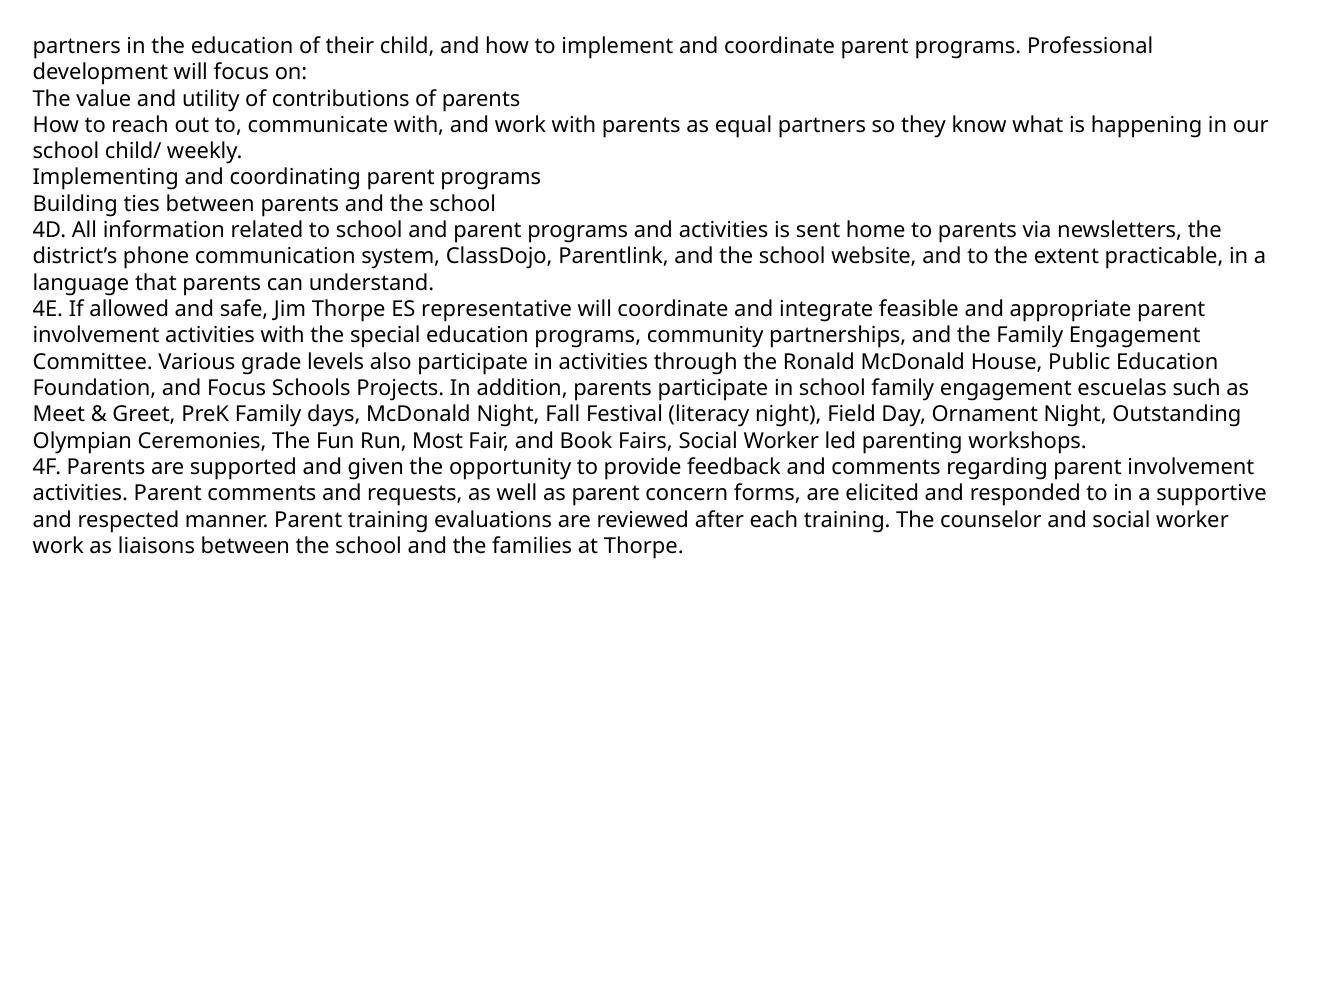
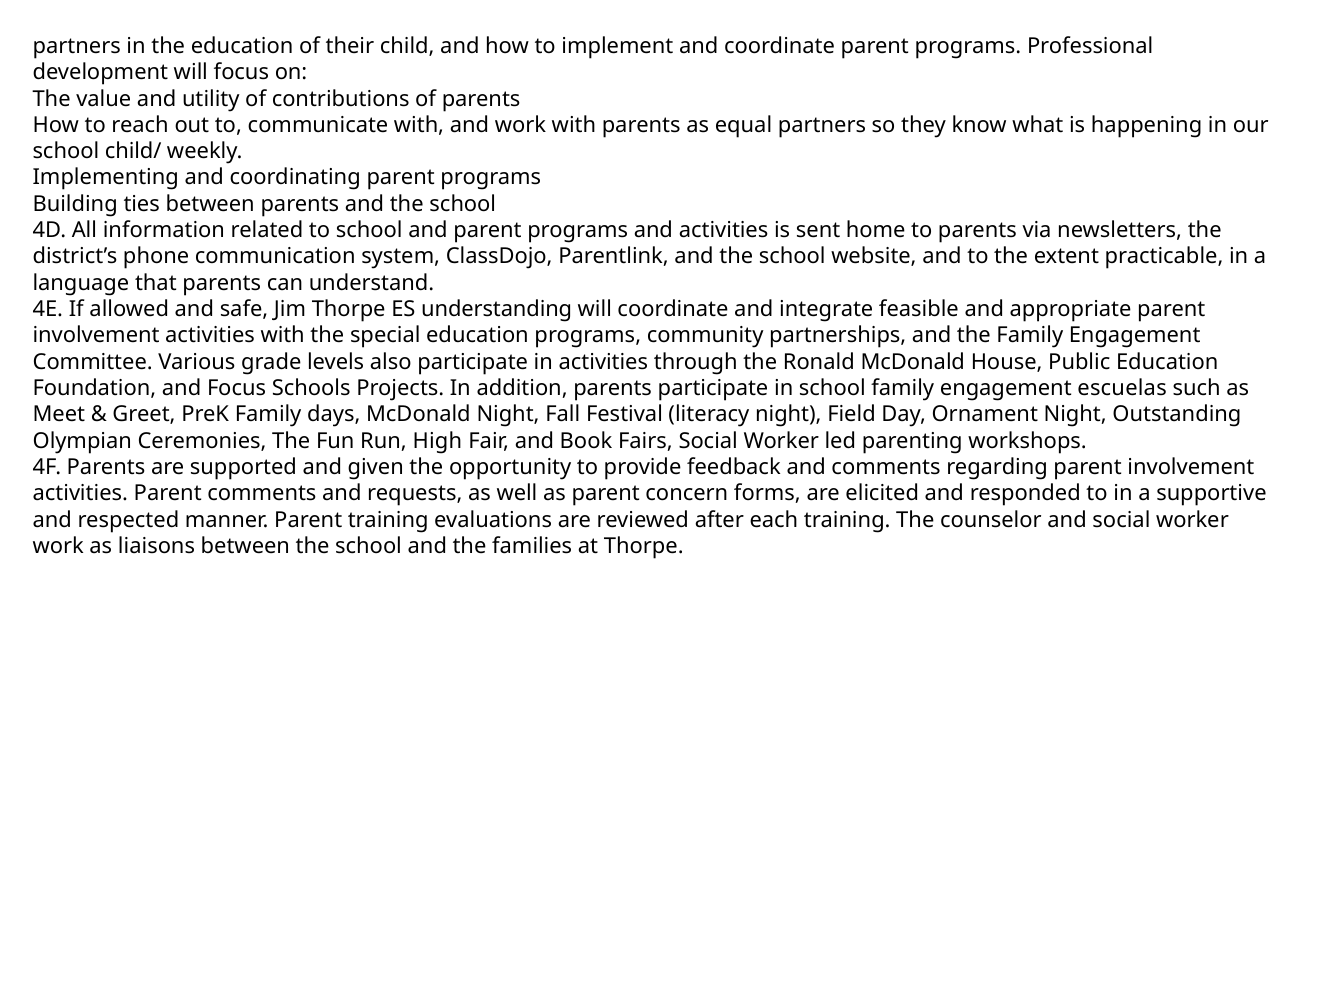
representative: representative -> understanding (497, 310)
Most: Most -> High (437, 441)
